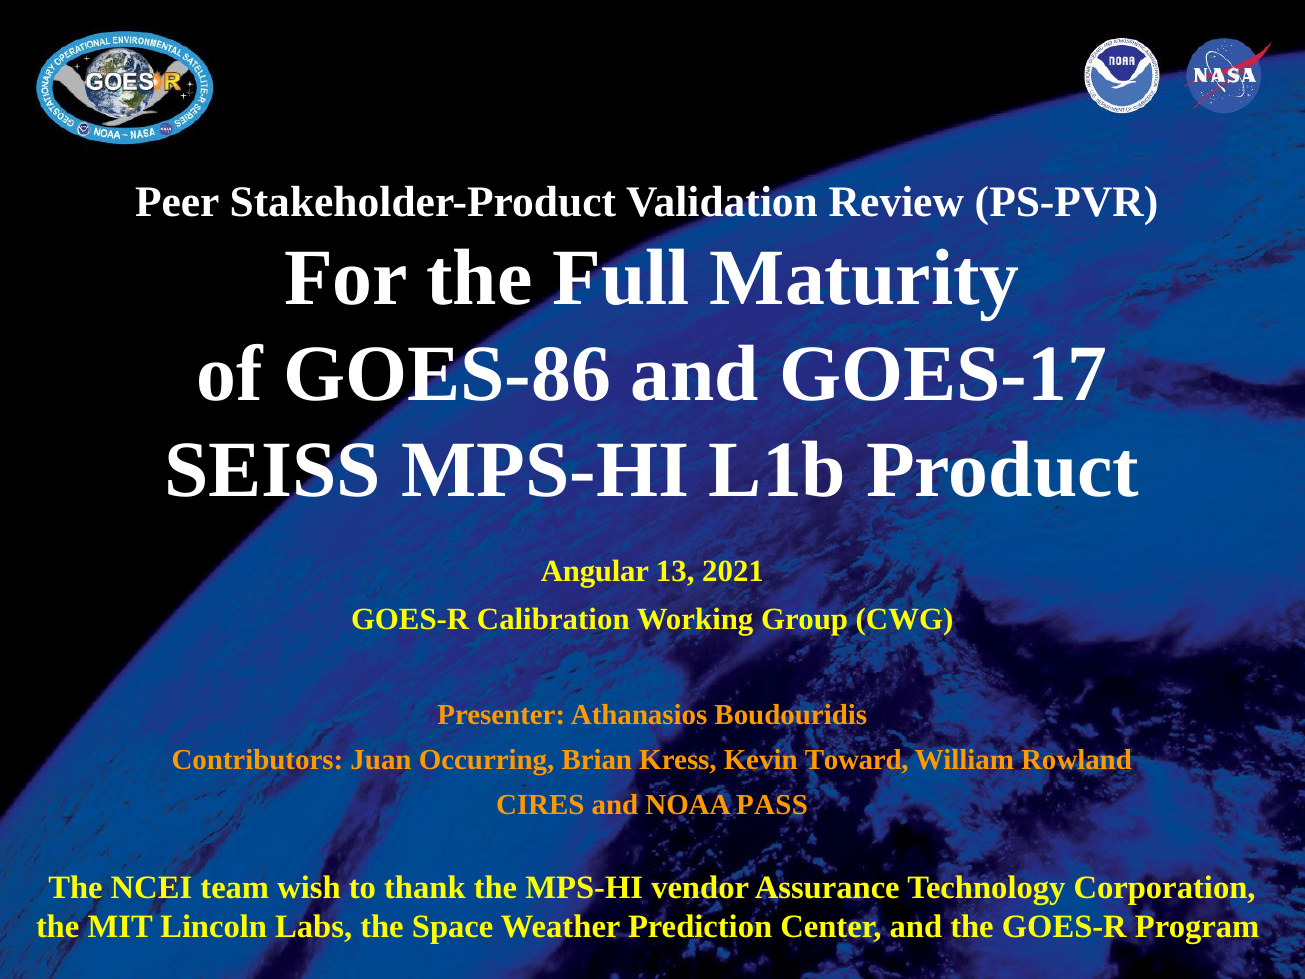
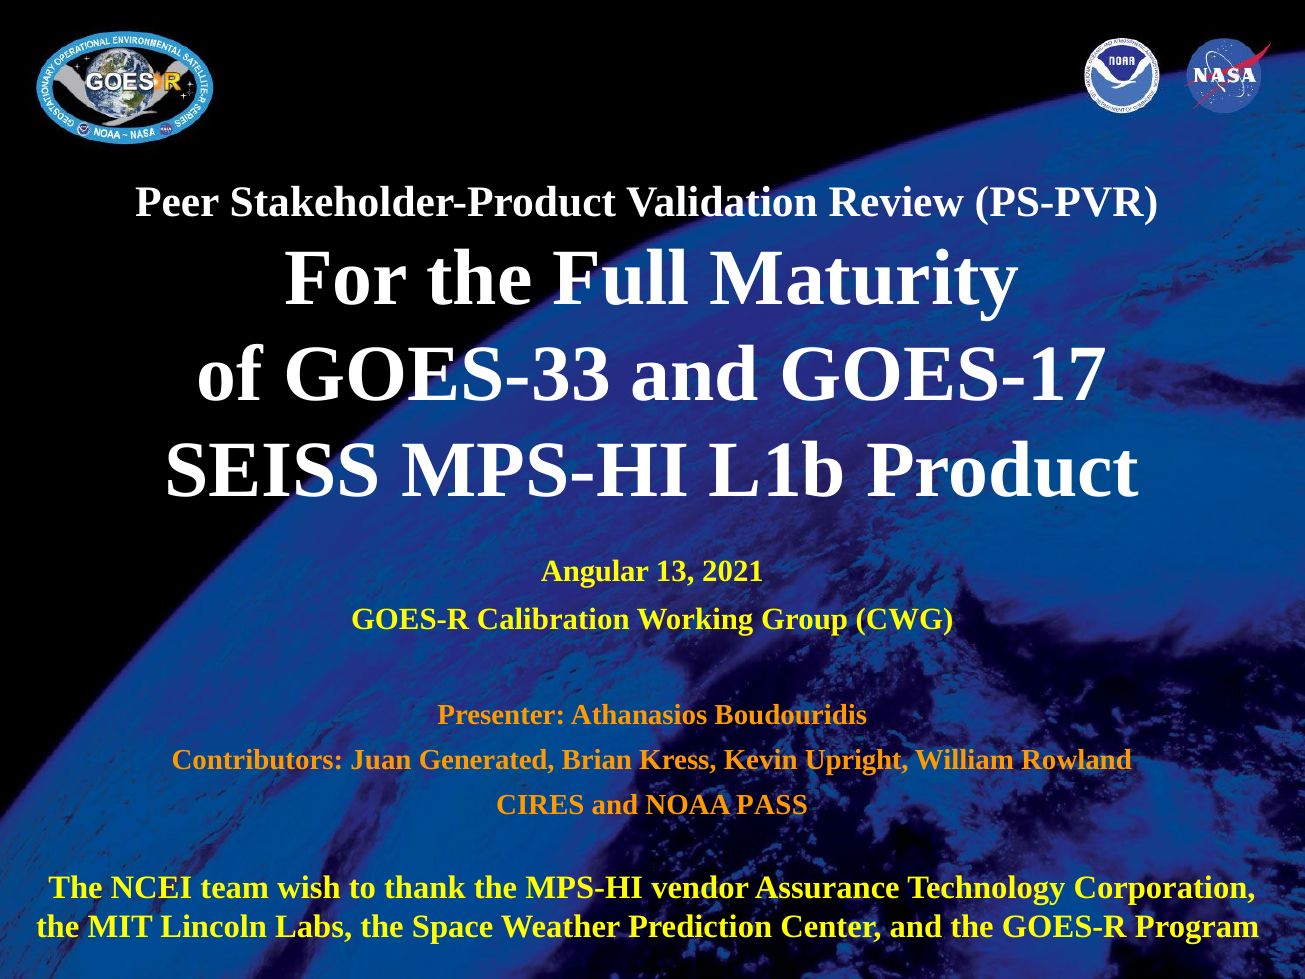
GOES-86: GOES-86 -> GOES-33 (447, 374)
Occurring: Occurring -> Generated (487, 760)
Toward: Toward -> Upright (857, 760)
